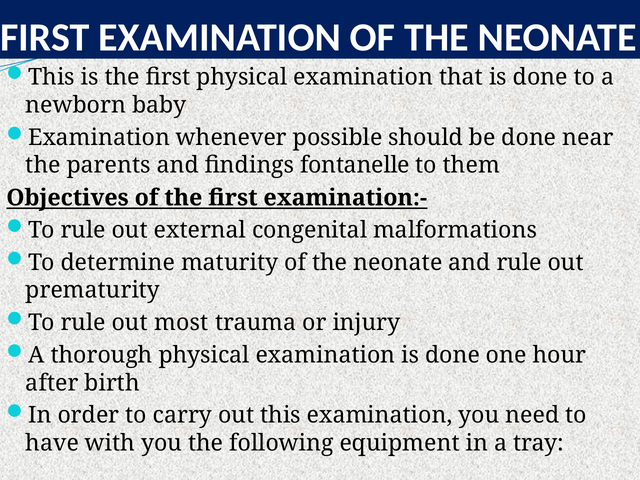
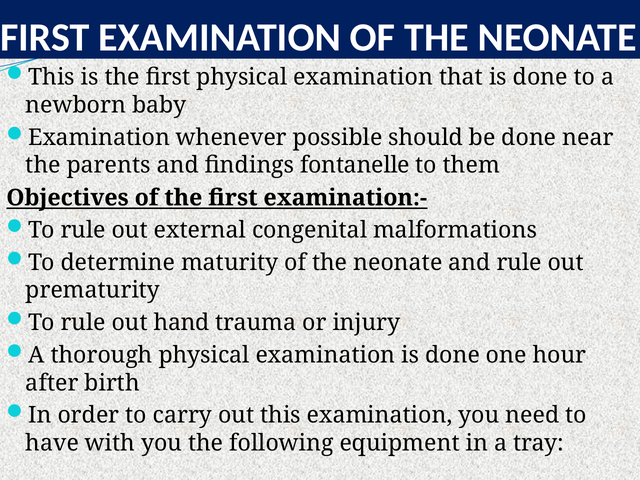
most: most -> hand (182, 323)
